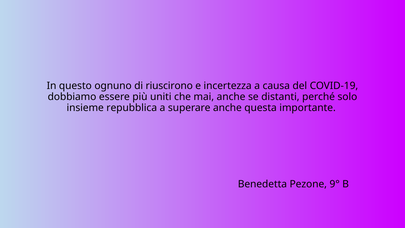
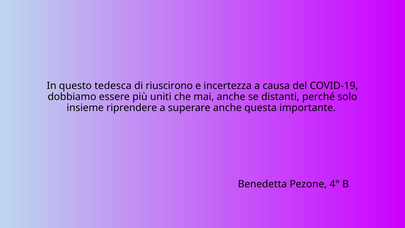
ognuno: ognuno -> tedesca (113, 86)
repubblica: repubblica -> riprendere (132, 108)
9°: 9° -> 4° (335, 184)
